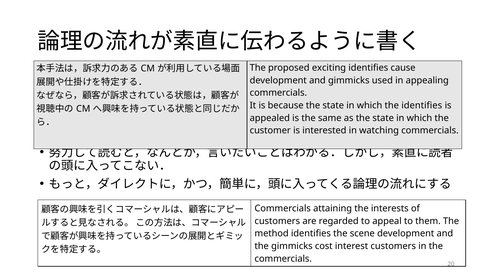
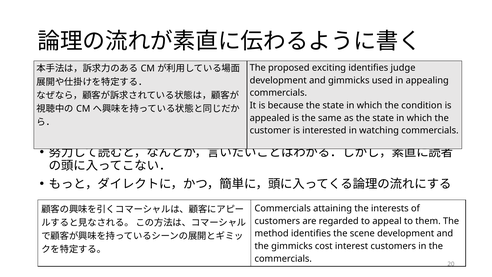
cause: cause -> judge (403, 68)
the identifies: identifies -> condition (422, 105)
